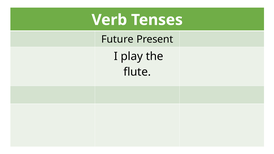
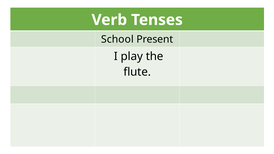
Future: Future -> School (117, 39)
